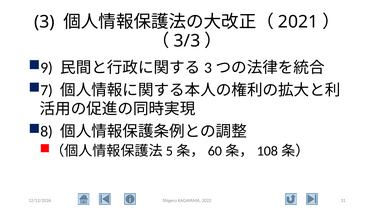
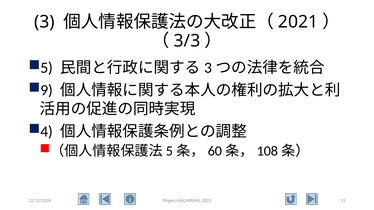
9: 9 -> 5 (47, 68)
7: 7 -> 9 (47, 90)
8: 8 -> 4 (47, 132)
